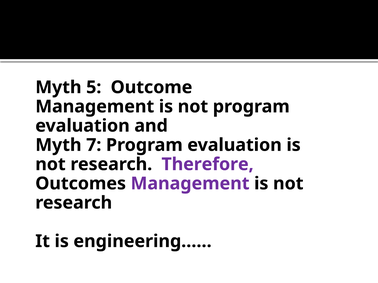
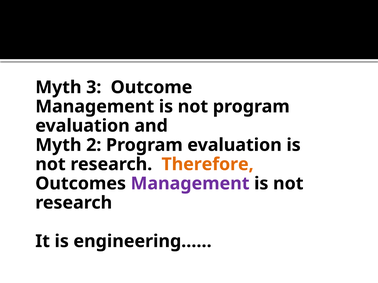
5: 5 -> 3 (94, 87)
7: 7 -> 2 (94, 145)
Therefore colour: purple -> orange (208, 165)
